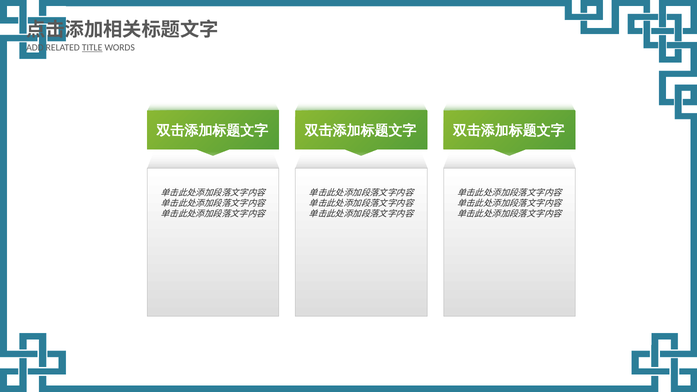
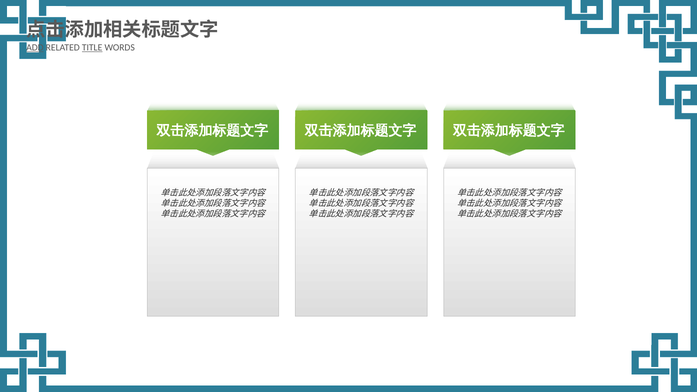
ADD underline: none -> present (35, 48)
